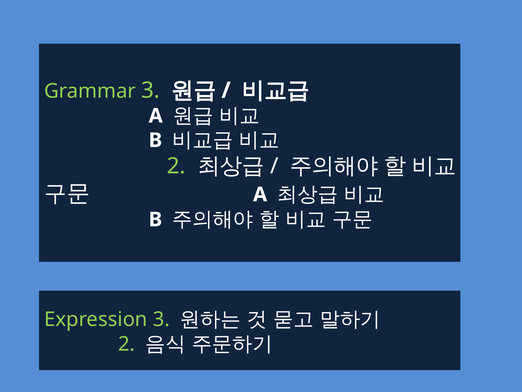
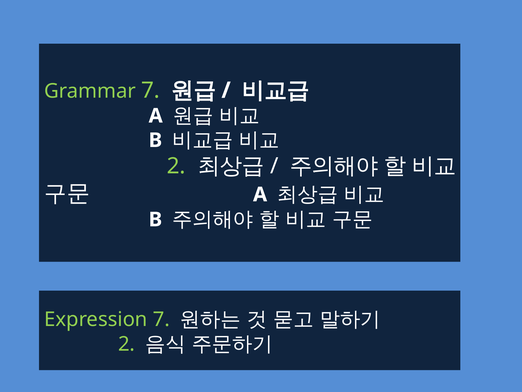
Grammar 3: 3 -> 7 (151, 90)
Expression 3: 3 -> 7 (161, 319)
